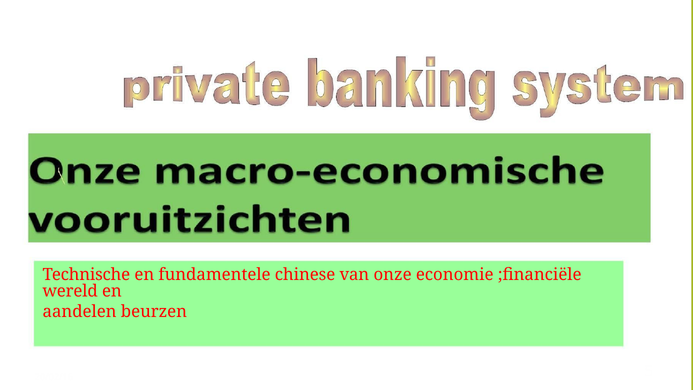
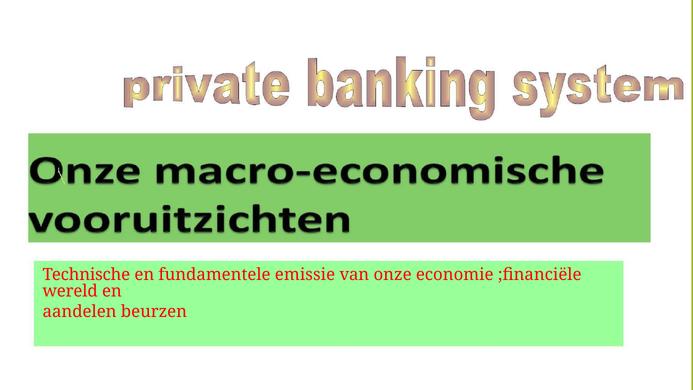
chinese: chinese -> emissie (305, 274)
